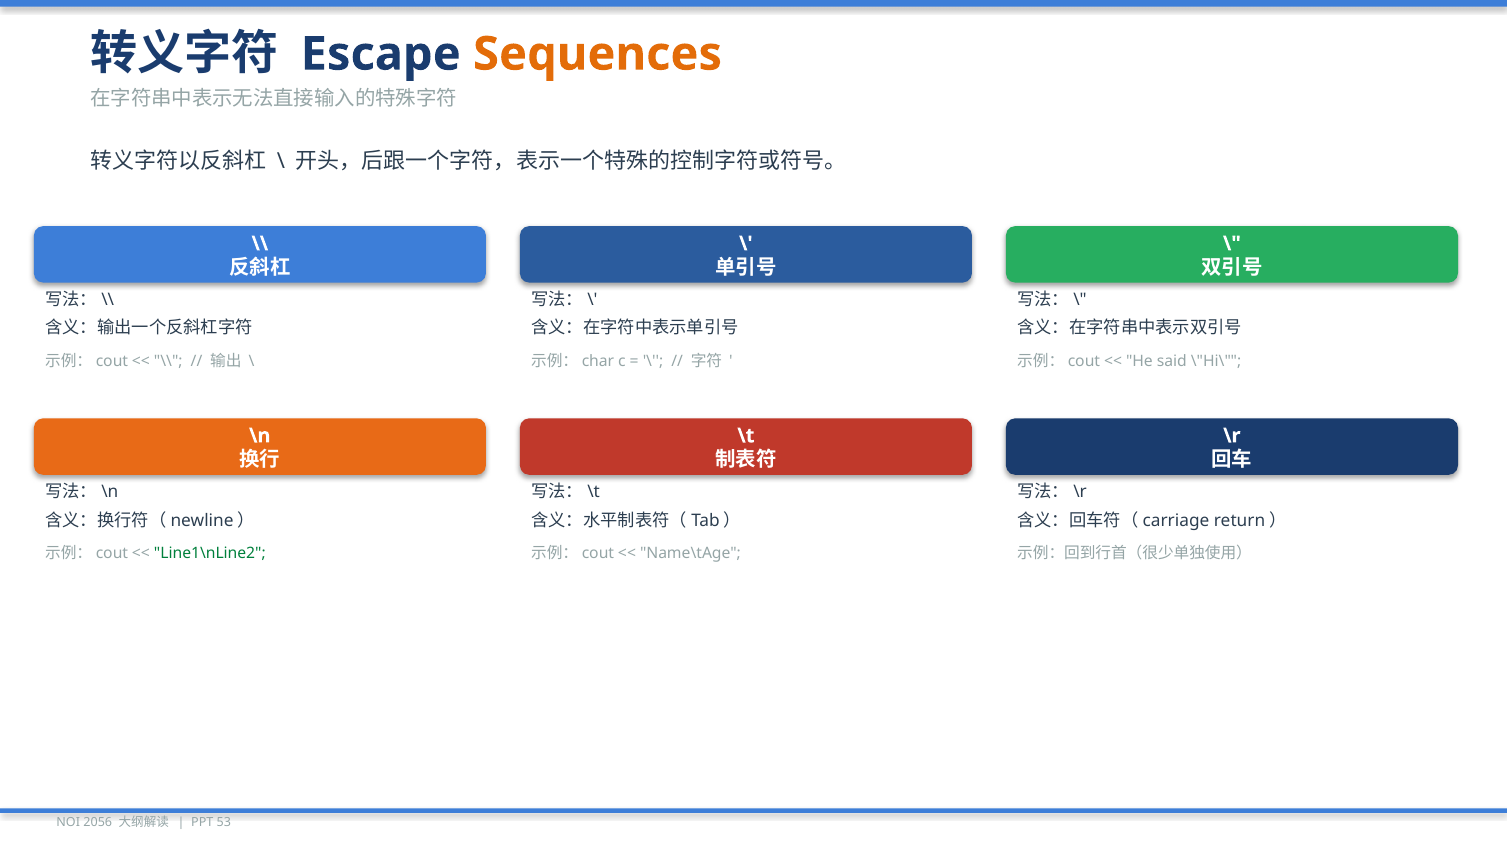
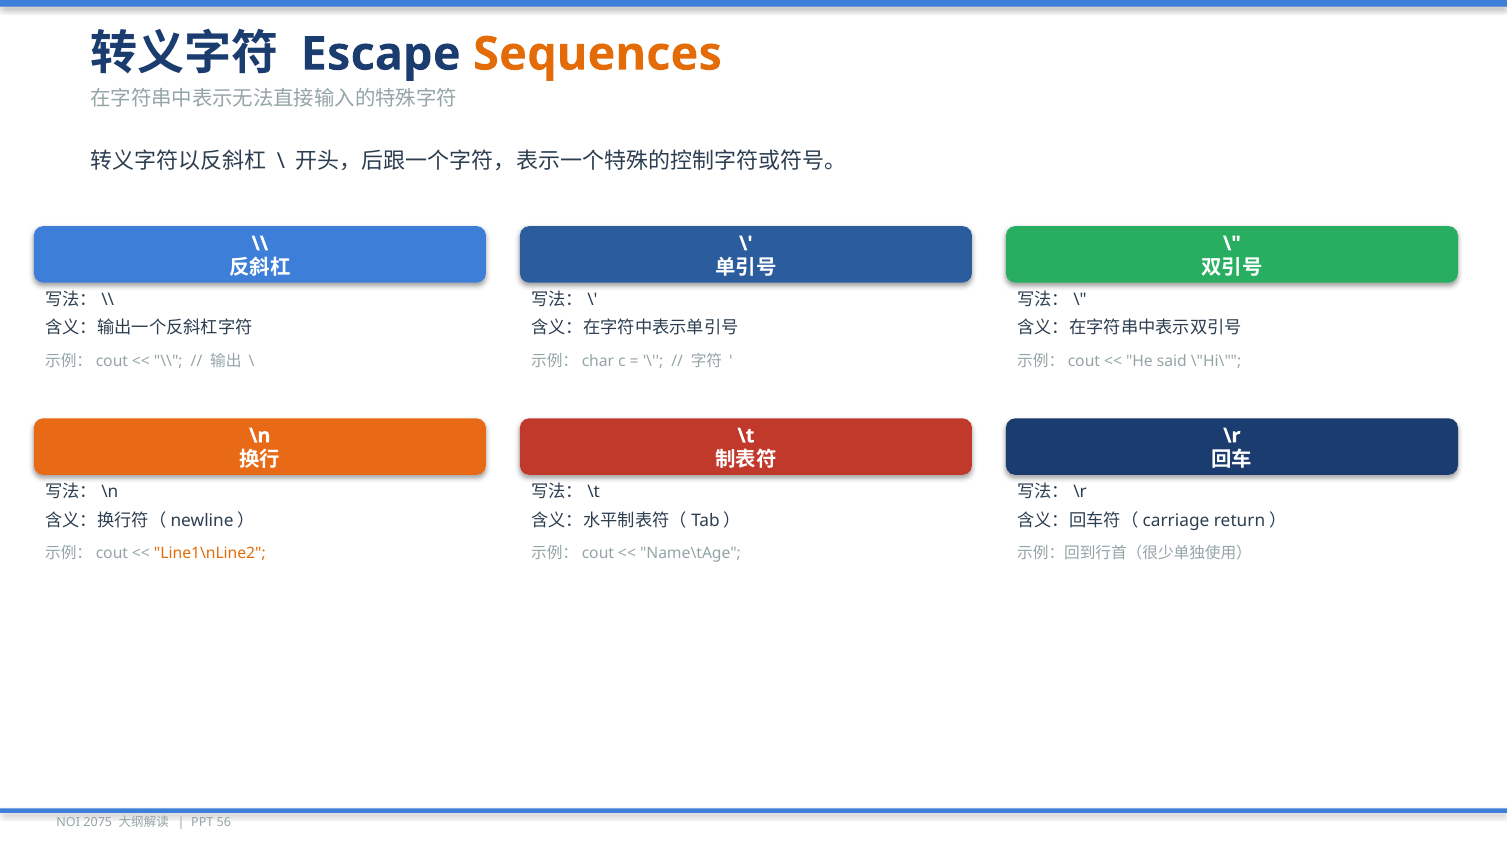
Line1\nLine2 colour: green -> orange (210, 553)
2056: 2056 -> 2075 (98, 822)
53: 53 -> 56 (224, 822)
